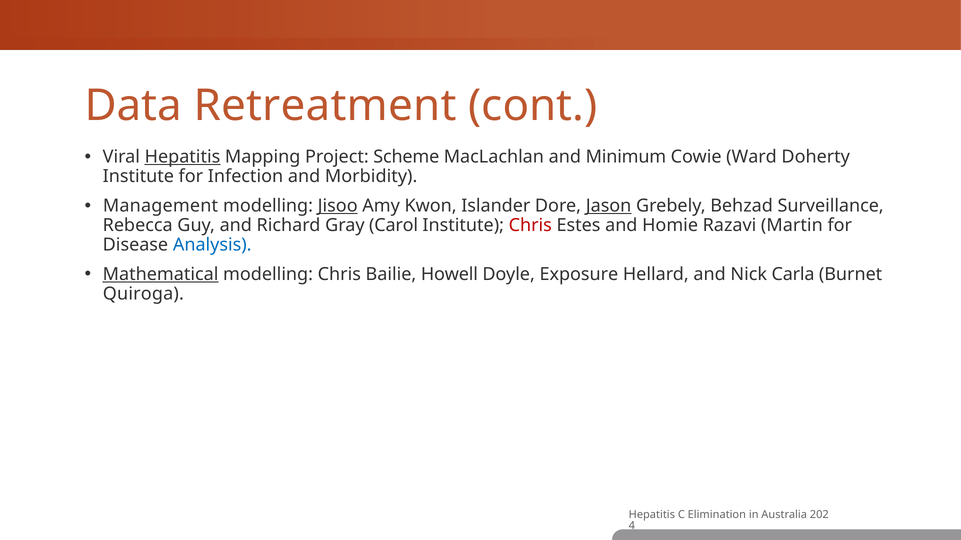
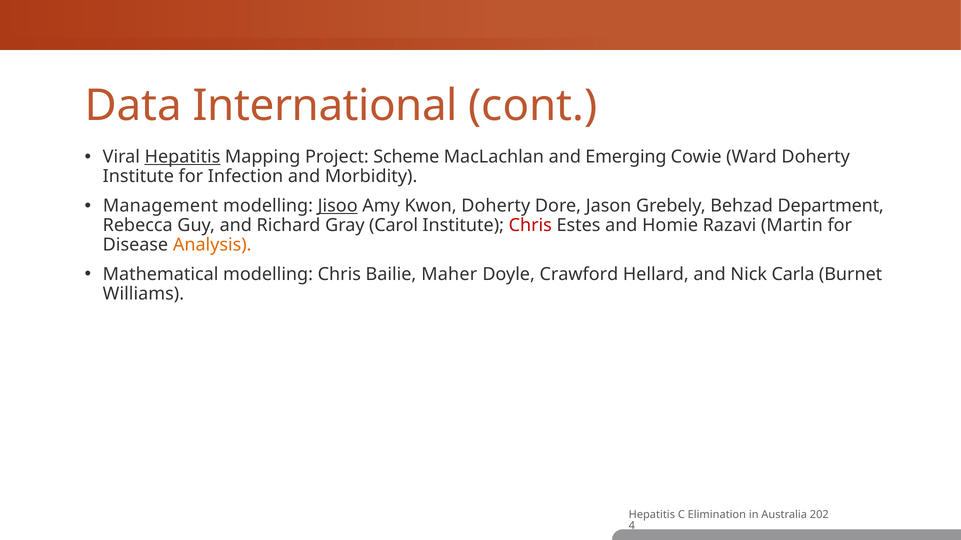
Retreatment: Retreatment -> International (325, 106)
Minimum: Minimum -> Emerging (626, 157)
Kwon Islander: Islander -> Doherty (496, 206)
Jason underline: present -> none (609, 206)
Surveillance: Surveillance -> Department (831, 206)
Analysis colour: blue -> orange (212, 245)
Mathematical underline: present -> none (161, 274)
Howell: Howell -> Maher (449, 274)
Exposure: Exposure -> Crawford (579, 274)
Quiroga: Quiroga -> Williams (143, 294)
